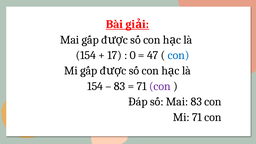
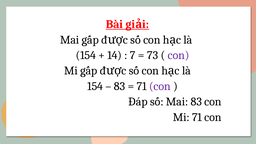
17: 17 -> 14 (115, 55)
0: 0 -> 7 (133, 55)
47: 47 -> 73 (153, 55)
con colour: blue -> purple (179, 55)
